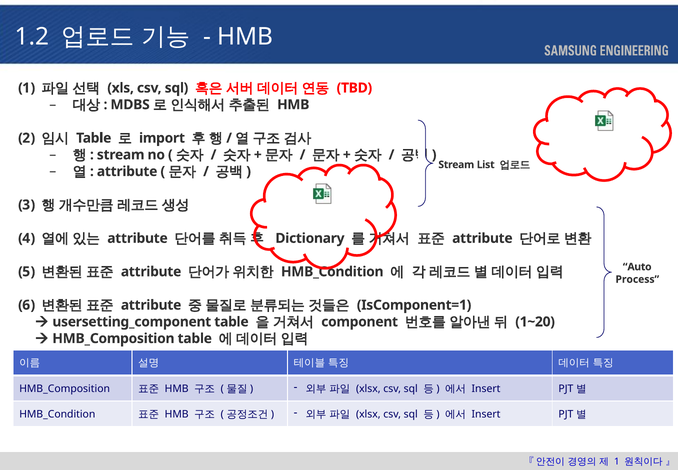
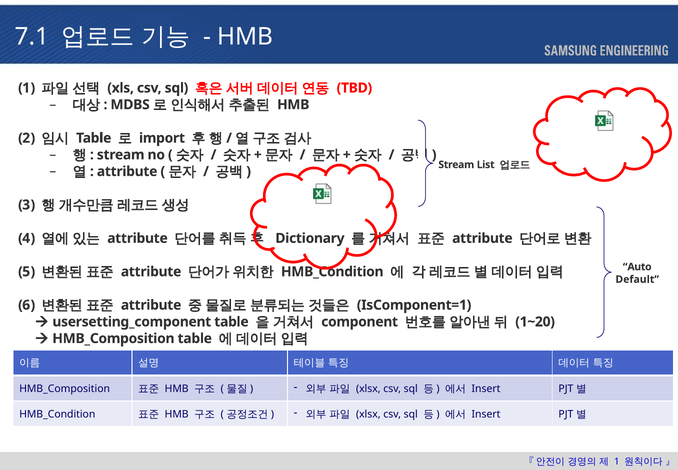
1.2: 1.2 -> 7.1 (32, 36)
Process: Process -> Default (637, 279)
